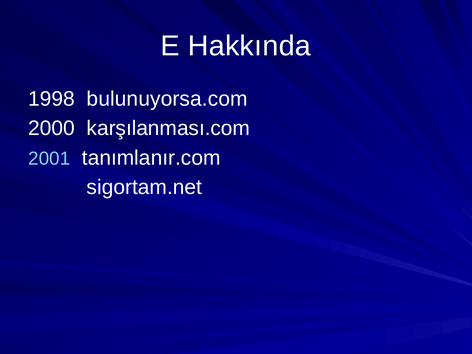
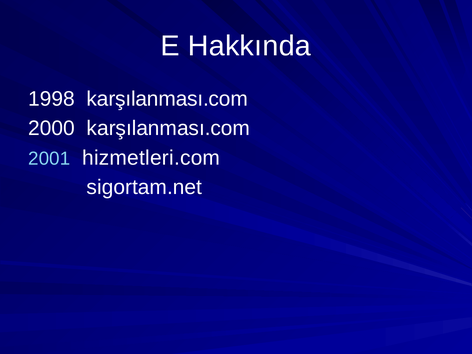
1998 bulunuyorsa.com: bulunuyorsa.com -> karşılanması.com (167, 99)
tanımlanır.com: tanımlanır.com -> hizmetleri.com (151, 158)
